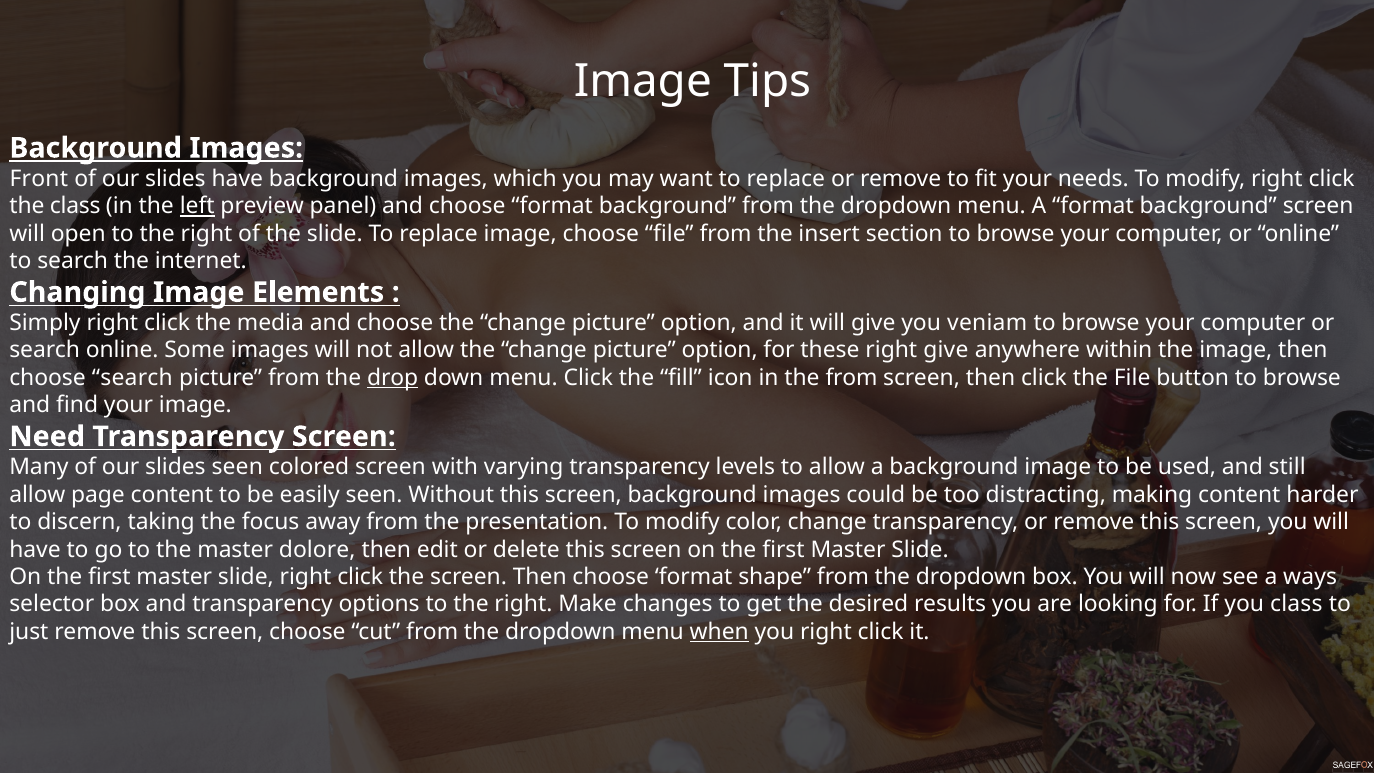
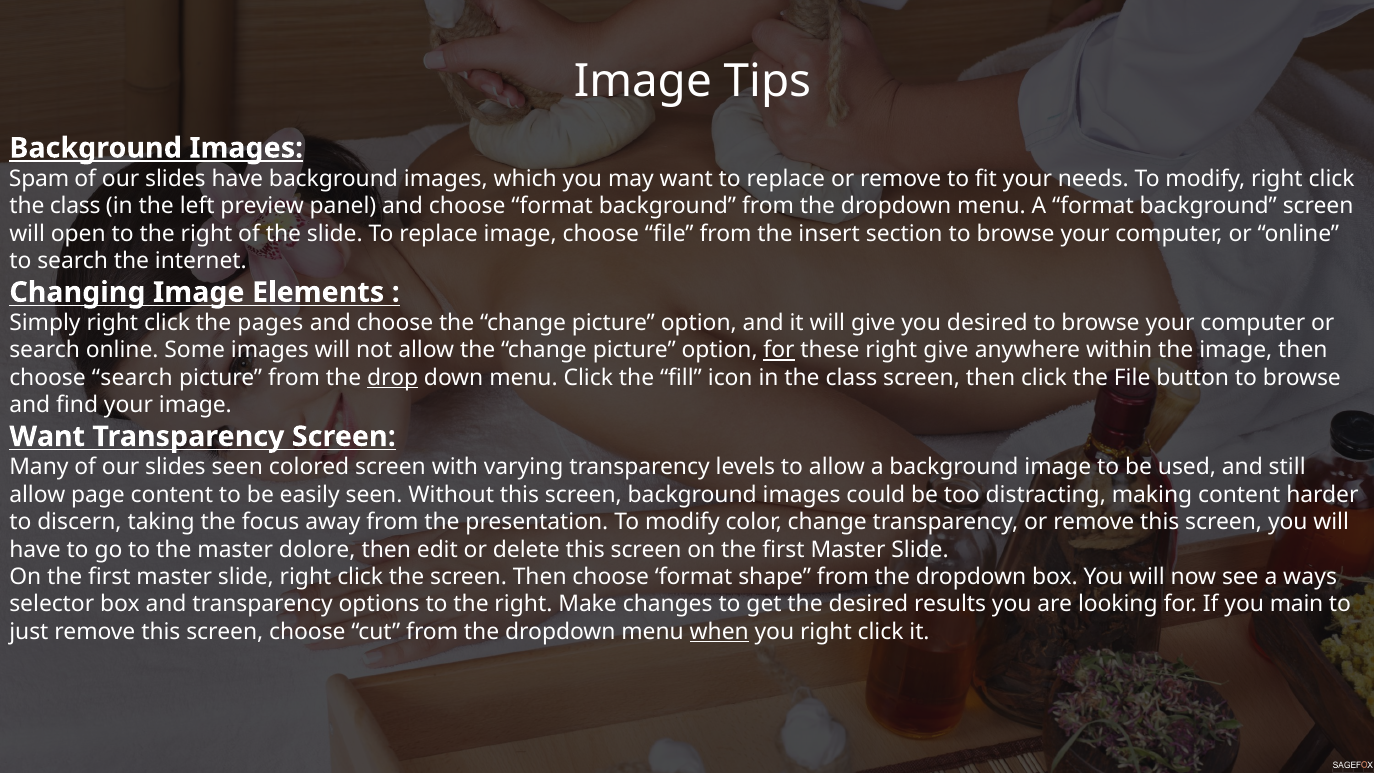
Front: Front -> Spam (39, 179)
left underline: present -> none (197, 206)
media: media -> pages (270, 323)
you veniam: veniam -> desired (987, 323)
for underline: none -> present (779, 350)
in the from: from -> class (851, 378)
Need: Need -> Want (47, 436)
you class: class -> main (1297, 604)
